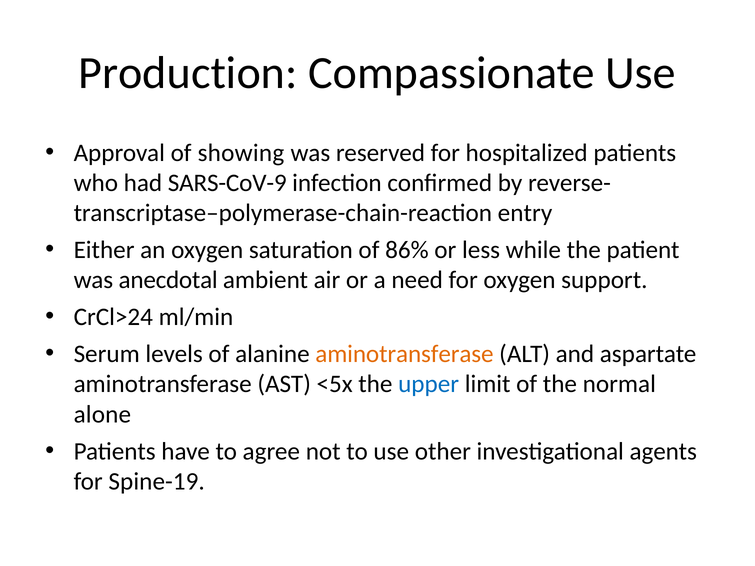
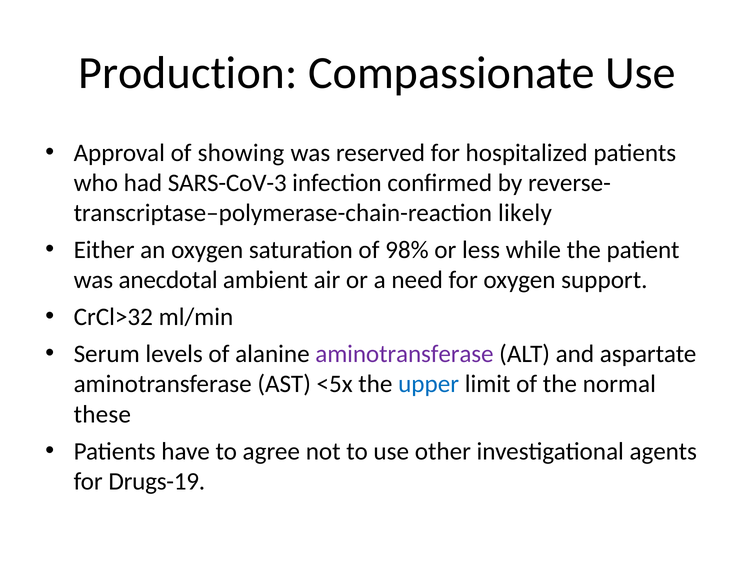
SARS-CoV-9: SARS-CoV-9 -> SARS-CoV-3 (227, 183)
entry: entry -> likely (525, 213)
86%: 86% -> 98% (407, 250)
CrCl>24: CrCl>24 -> CrCl>32 (113, 317)
aminotransferase colour: orange -> purple (404, 354)
alone: alone -> these (102, 415)
Spine-19: Spine-19 -> Drugs-19 (157, 482)
